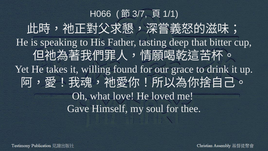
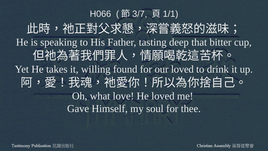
our grace: grace -> loved (182, 69)
